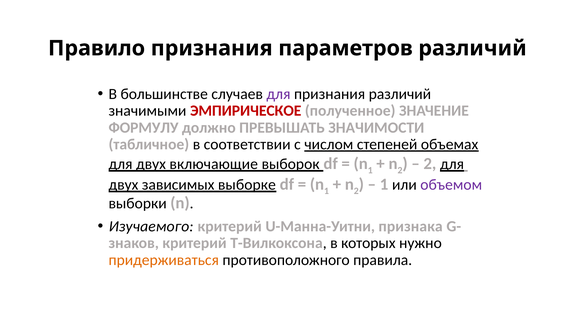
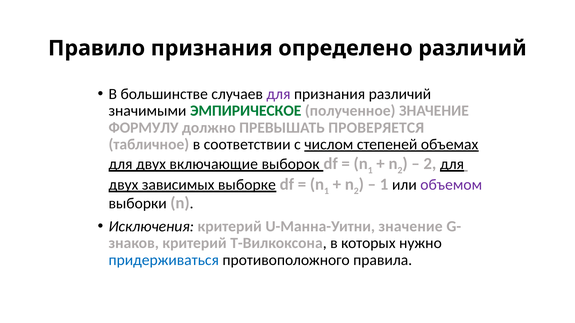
параметров: параметров -> определено (345, 48)
ЭМПИРИЧЕСКОЕ colour: red -> green (246, 111)
ЗНАЧИМОСТИ: ЗНАЧИМОСТИ -> ПРОВЕРЯЕТСЯ (376, 128)
Изучаемого: Изучаемого -> Исключения (151, 227)
U-Манна-Уитни признака: признака -> значение (411, 227)
придерживаться colour: orange -> blue (164, 260)
